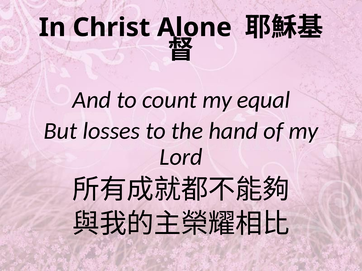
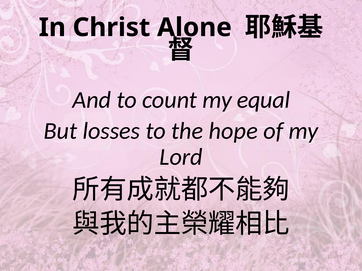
hand: hand -> hope (233, 131)
